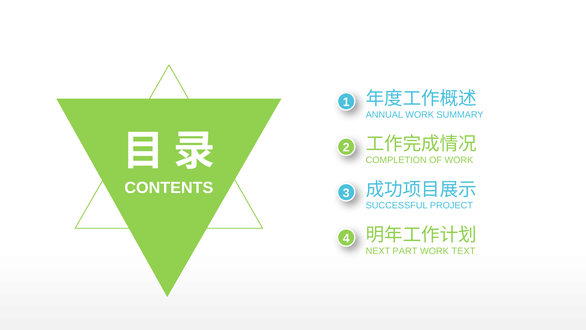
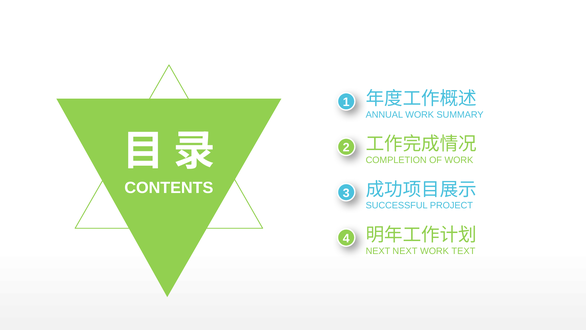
NEXT PART: PART -> NEXT (405, 251)
